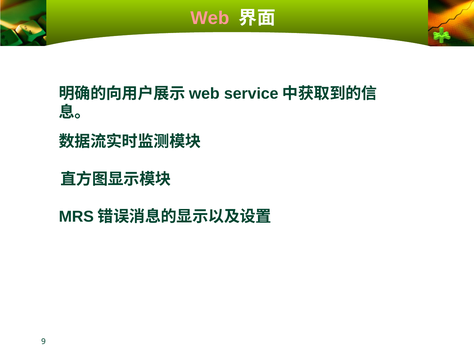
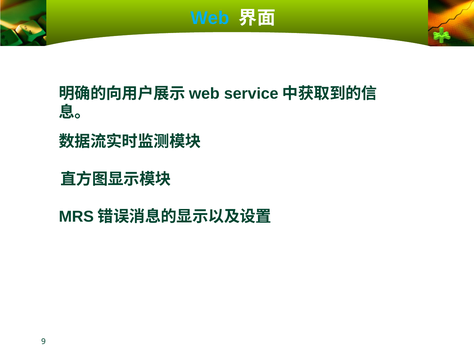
Web colour: pink -> light blue (210, 18)
